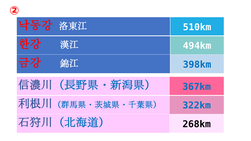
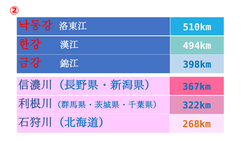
268km colour: black -> orange (197, 124)
